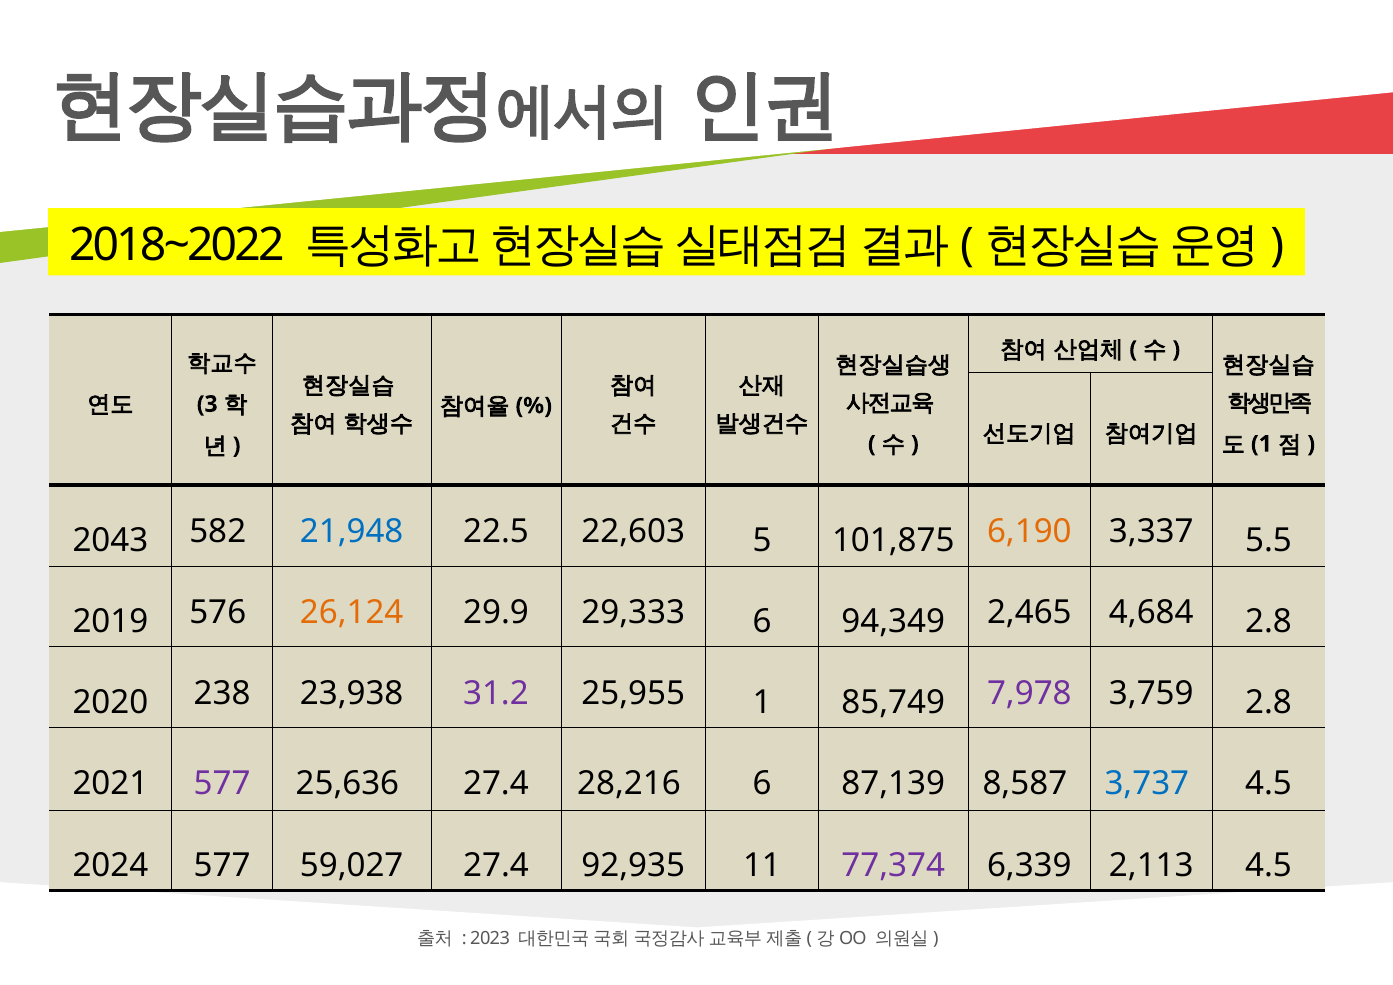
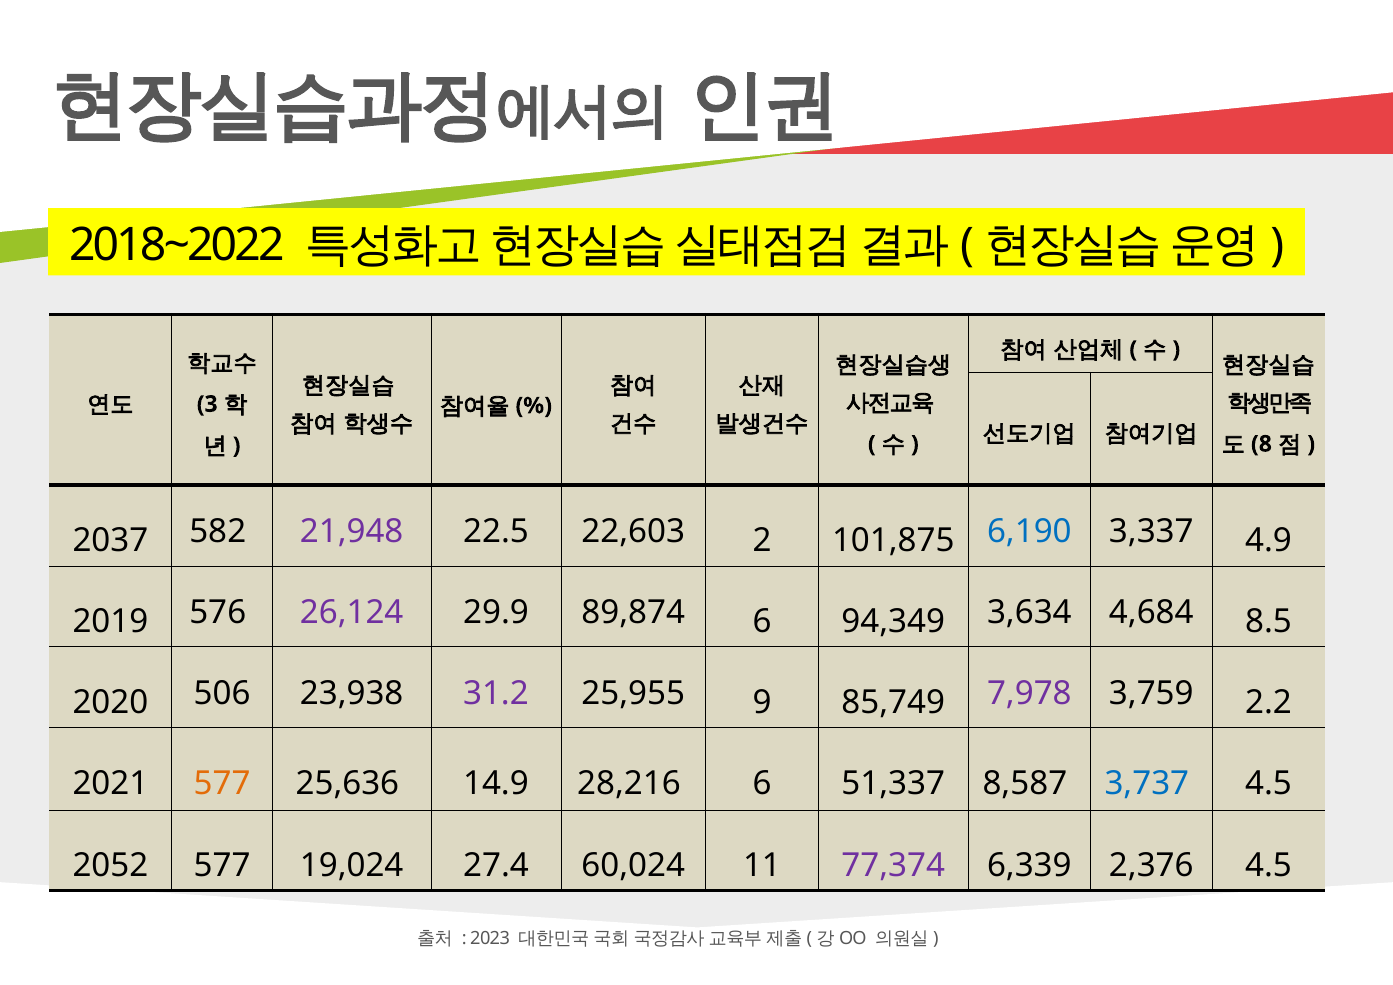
1: 1 -> 8 (1261, 444)
2043: 2043 -> 2037 (110, 541)
21,948 colour: blue -> purple (352, 532)
5: 5 -> 2 (762, 541)
6,190 colour: orange -> blue (1029, 532)
5.5: 5.5 -> 4.9 (1269, 541)
26,124 colour: orange -> purple (352, 613)
29,333: 29,333 -> 89,874 (633, 613)
2,465: 2,465 -> 3,634 (1029, 613)
4,684 2.8: 2.8 -> 8.5 (1269, 622)
238: 238 -> 506 (222, 693)
25,955 1: 1 -> 9 (762, 702)
3,759 2.8: 2.8 -> 2.2 (1269, 702)
577 colour: purple -> orange (222, 784)
25,636 27.4: 27.4 -> 14.9 (496, 784)
87,139: 87,139 -> 51,337 (893, 784)
2024: 2024 -> 2052 (110, 866)
59,027: 59,027 -> 19,024 (352, 866)
92,935: 92,935 -> 60,024 (633, 866)
2,113: 2,113 -> 2,376 (1151, 866)
